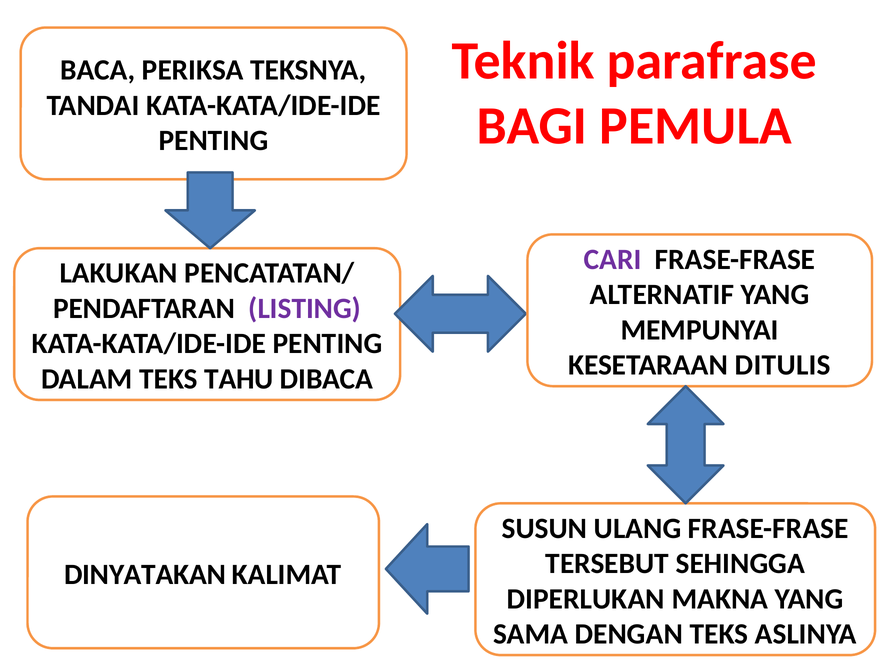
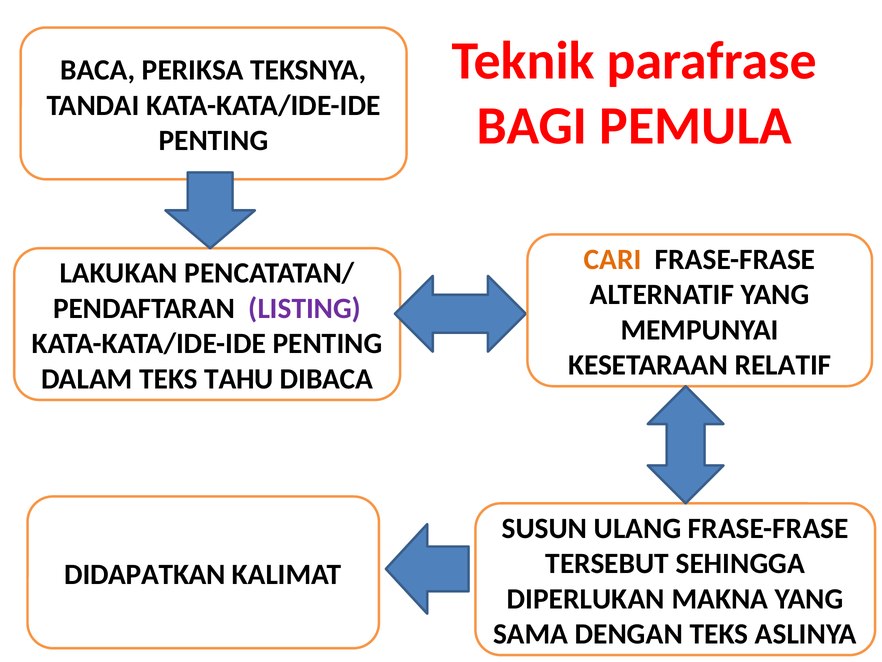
CARI colour: purple -> orange (613, 259)
DITULIS: DITULIS -> RELATIF (783, 365)
DINYATAKAN: DINYATAKAN -> DIDAPATKAN (145, 574)
